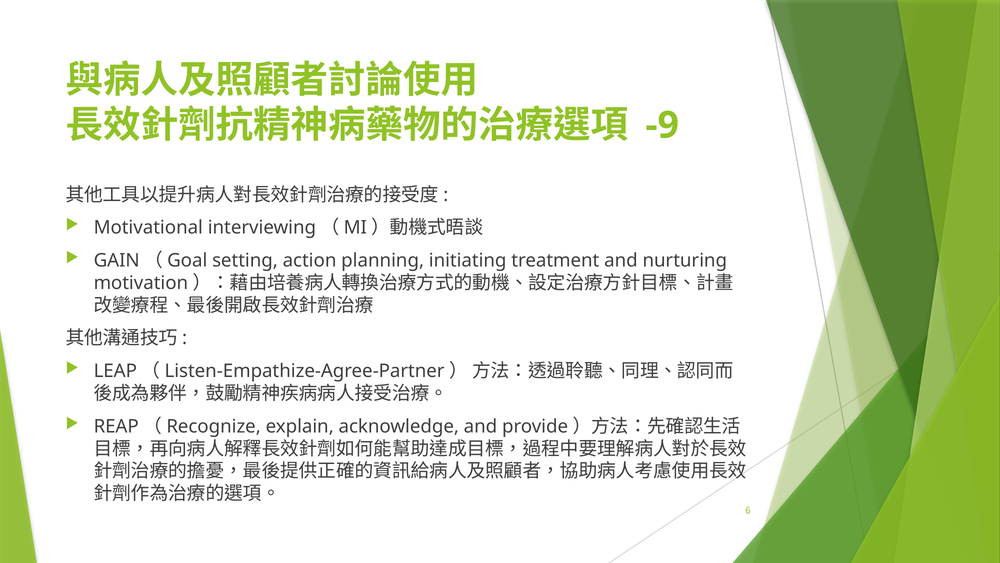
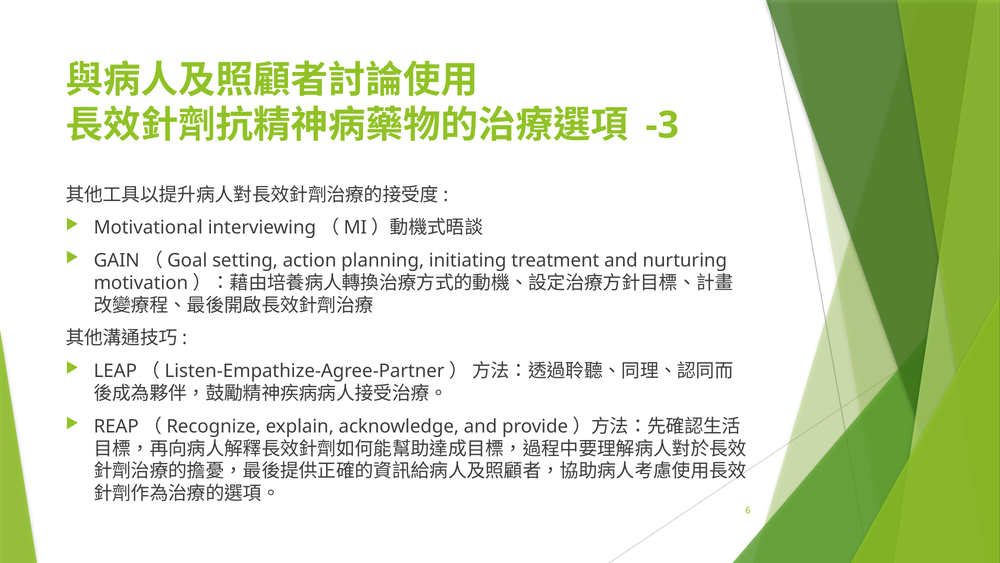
-9: -9 -> -3 (662, 125)
